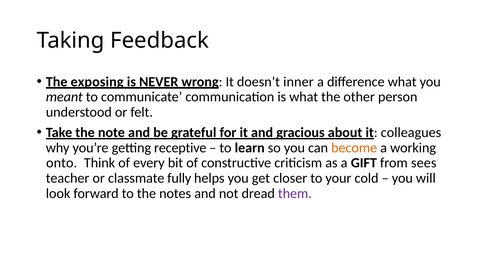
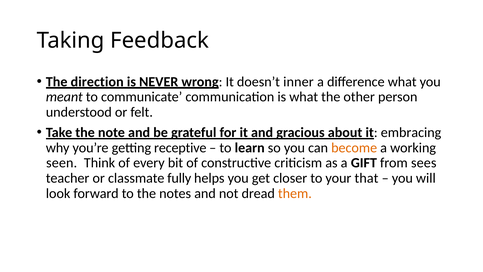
exposing: exposing -> direction (97, 82)
colleagues: colleagues -> embracing (411, 132)
onto: onto -> seen (62, 163)
cold: cold -> that (366, 178)
them colour: purple -> orange (295, 193)
